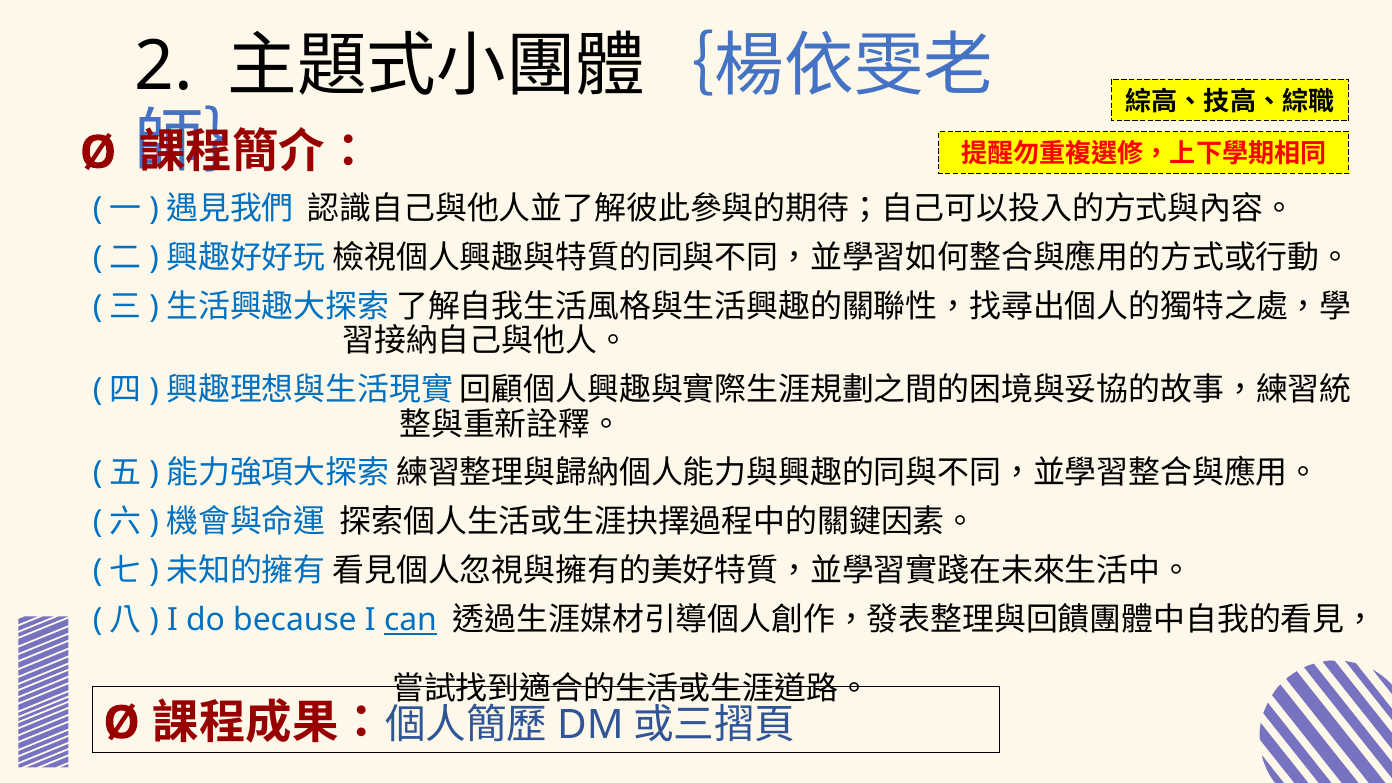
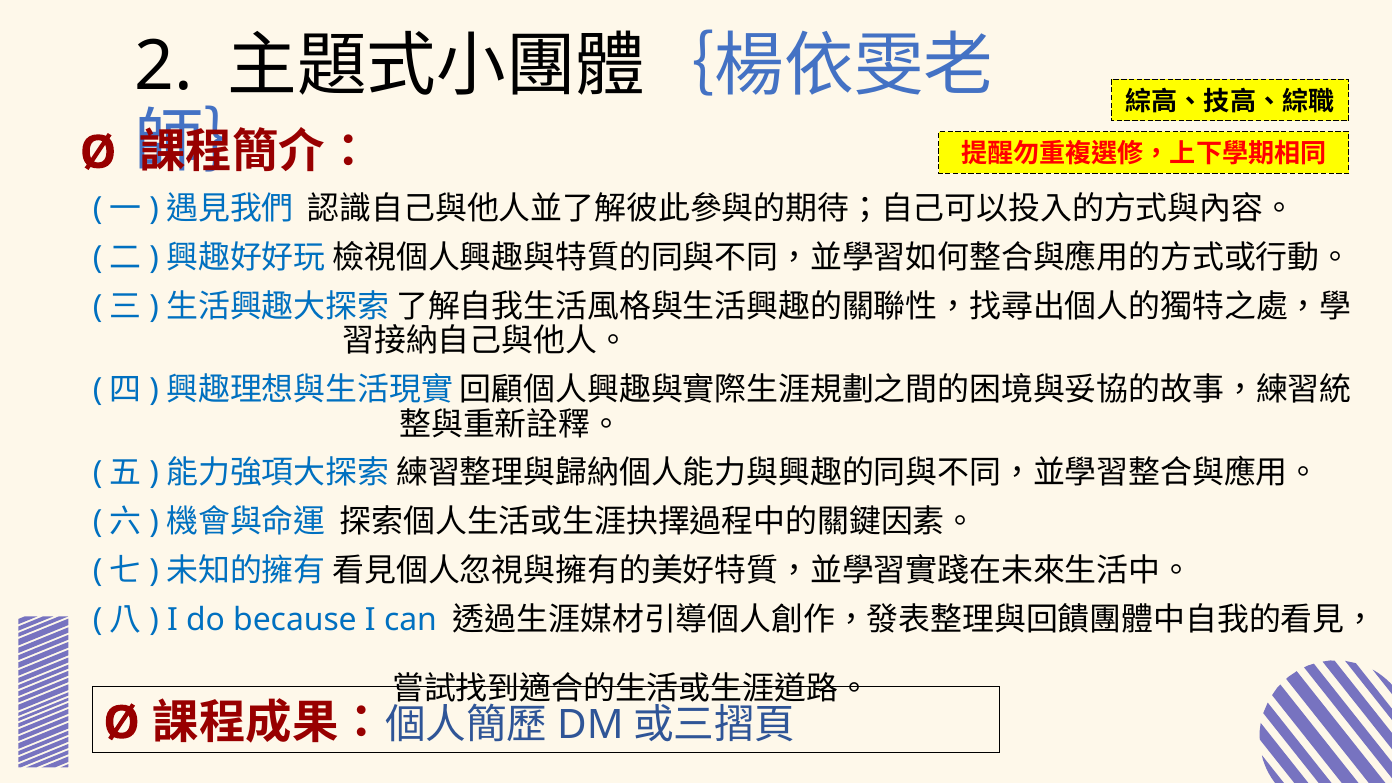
can underline: present -> none (410, 620)
